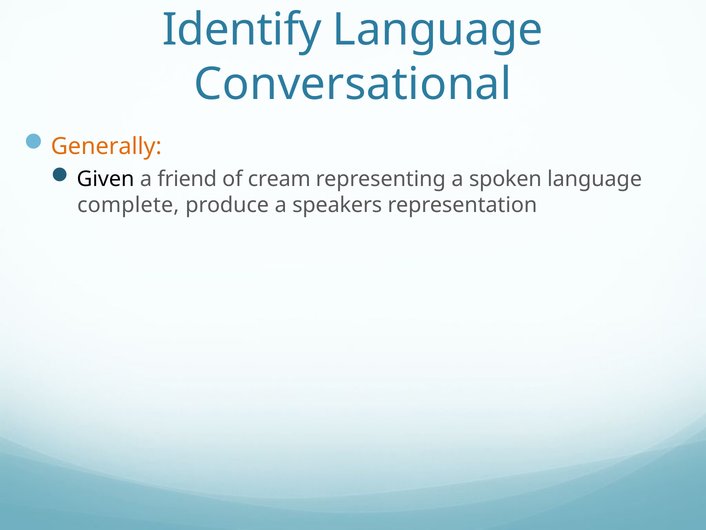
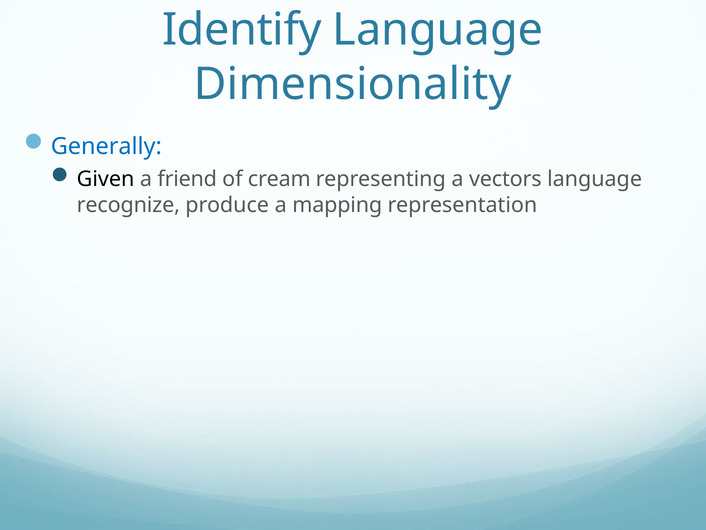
Conversational: Conversational -> Dimensionality (353, 84)
Generally colour: orange -> blue (106, 146)
spoken: spoken -> vectors (505, 179)
complete: complete -> recognize (128, 205)
speakers: speakers -> mapping (337, 205)
